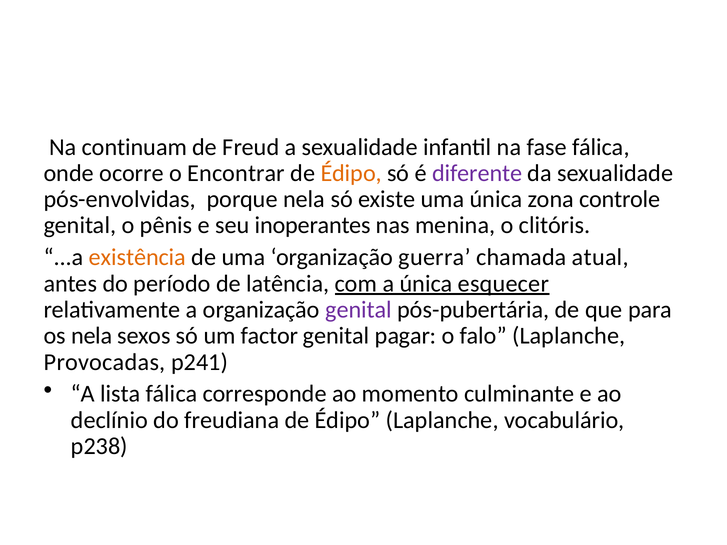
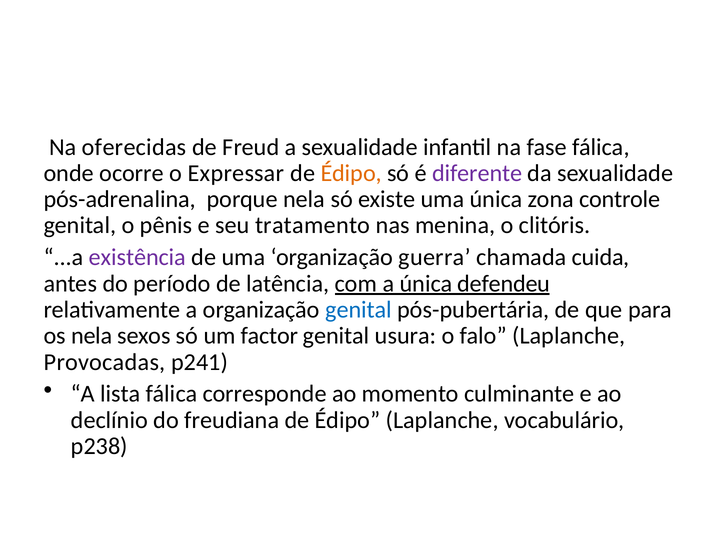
continuam: continuam -> oferecidas (134, 147)
Encontrar: Encontrar -> Expressar (236, 173)
pós-envolvidas: pós-envolvidas -> pós-adrenalina (120, 199)
inoperantes: inoperantes -> tratamento (313, 226)
existência colour: orange -> purple (138, 258)
atual: atual -> cuida (601, 258)
esquecer: esquecer -> defendeu (504, 284)
genital colour: purple -> blue (359, 310)
pagar: pagar -> usura (406, 336)
